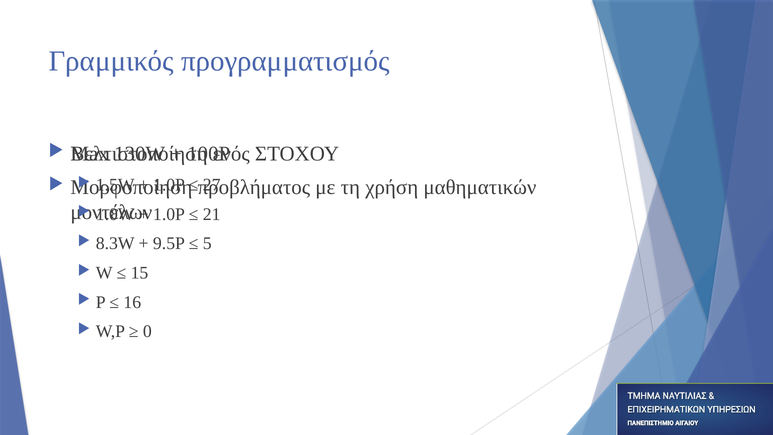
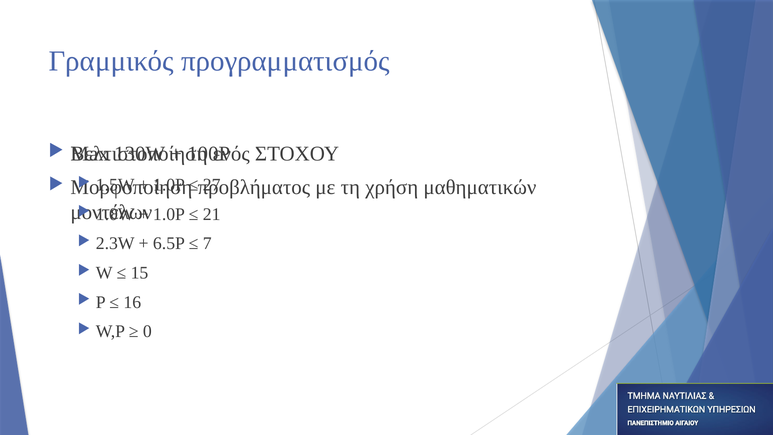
8.3W: 8.3W -> 2.3W (115, 244)
9.5P: 9.5P -> 6.5P (169, 244)
5: 5 -> 7 (207, 244)
